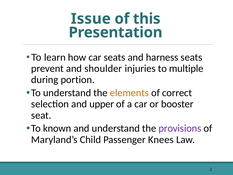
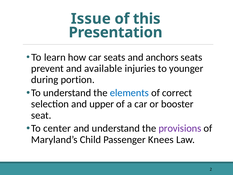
harness: harness -> anchors (162, 57)
shoulder: shoulder -> available (103, 68)
multiple: multiple -> younger (186, 68)
elements colour: orange -> blue (129, 93)
known: known -> center (57, 128)
